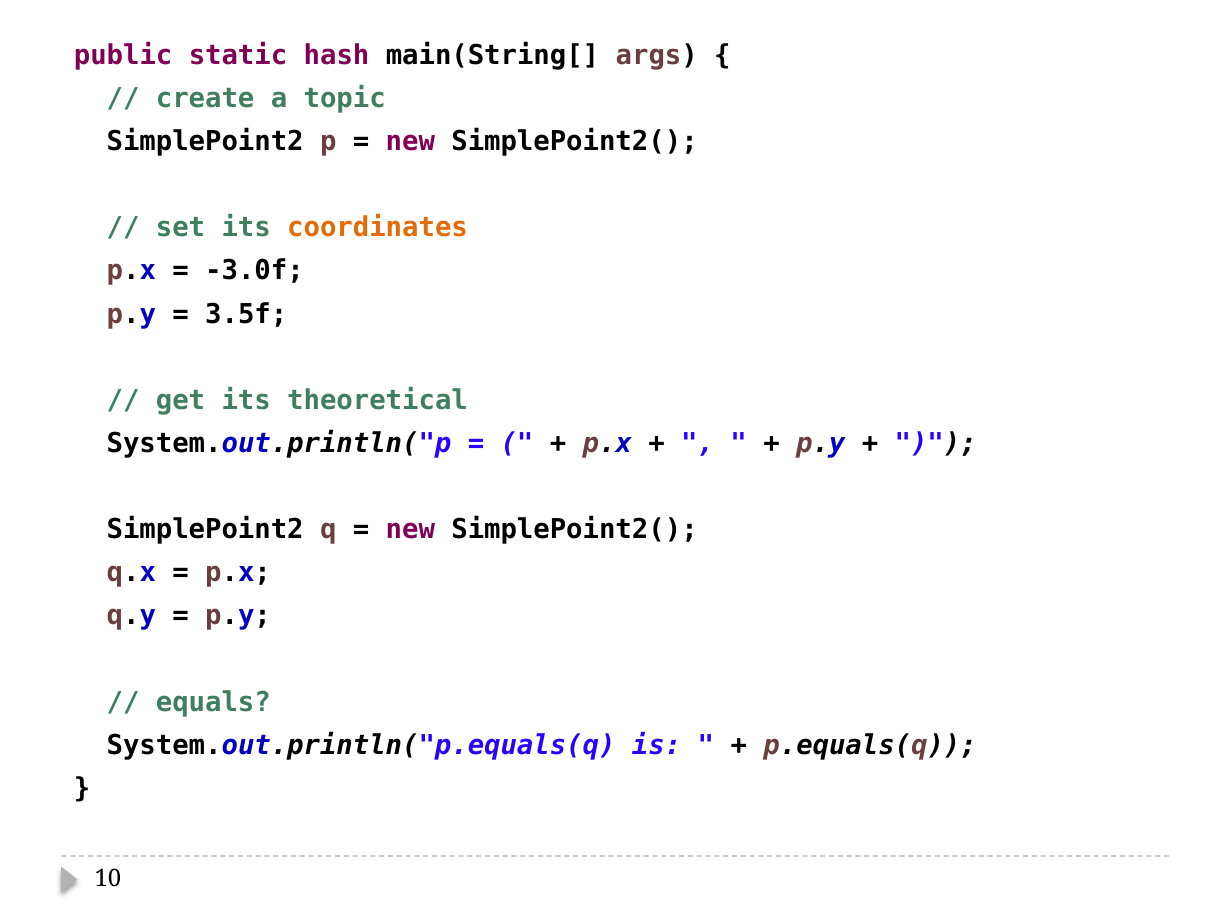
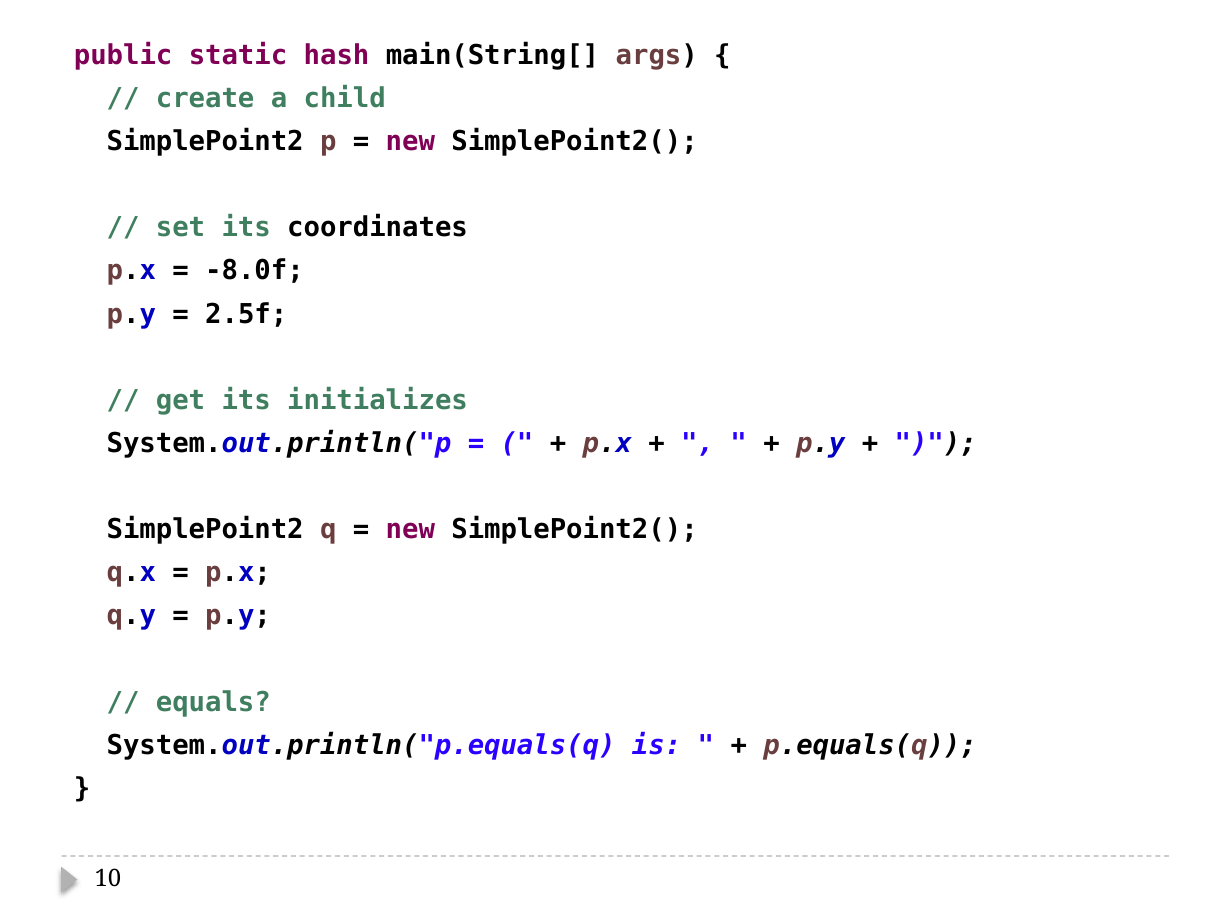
topic: topic -> child (345, 98)
coordinates colour: orange -> black (378, 228)
-3.0f: -3.0f -> -8.0f (254, 271)
3.5f: 3.5f -> 2.5f (246, 314)
theoretical: theoretical -> initializes (378, 400)
